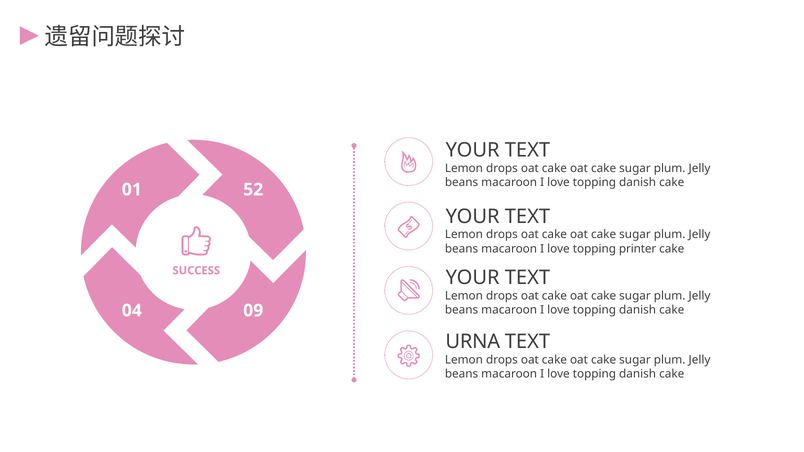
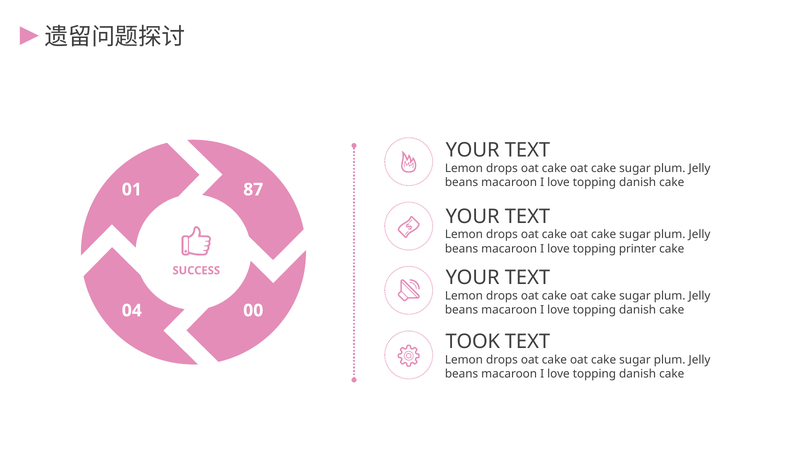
52: 52 -> 87 (253, 190)
09: 09 -> 00 (253, 311)
URNA: URNA -> TOOK (473, 342)
